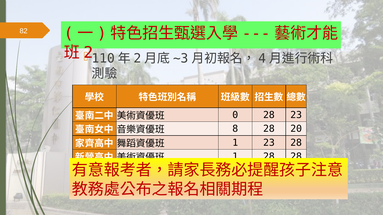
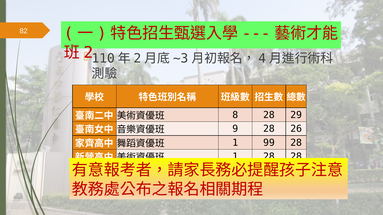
0: 0 -> 8 (235, 115)
28 23: 23 -> 29 (296, 115)
8: 8 -> 9 (235, 129)
20: 20 -> 26 (296, 129)
1 23: 23 -> 99 (269, 143)
